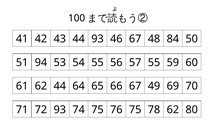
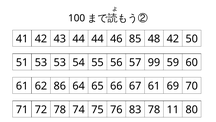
44 93: 93 -> 44 (97, 39)
46 67: 67 -> 85 (135, 39)
48 84: 84 -> 42 (173, 39)
51 94: 94 -> 53 (41, 62)
57 55: 55 -> 99 (154, 62)
62 44: 44 -> 86 (60, 86)
67 49: 49 -> 61 (154, 86)
72 93: 93 -> 78 (60, 109)
76 75: 75 -> 83 (135, 109)
78 62: 62 -> 11 (173, 109)
